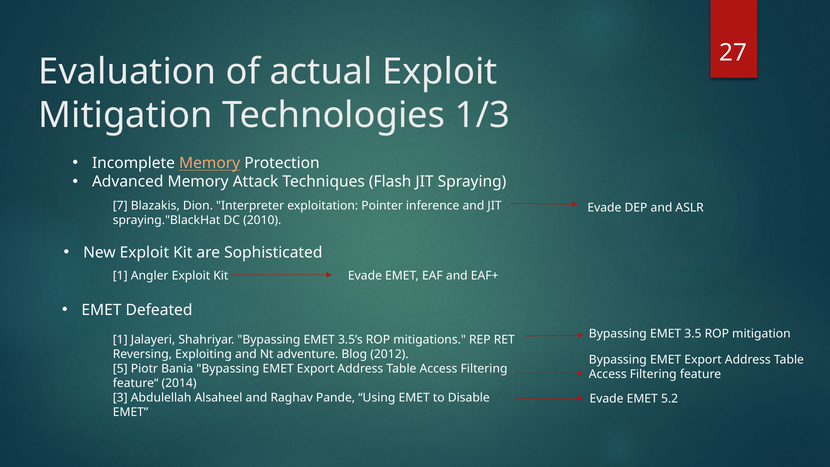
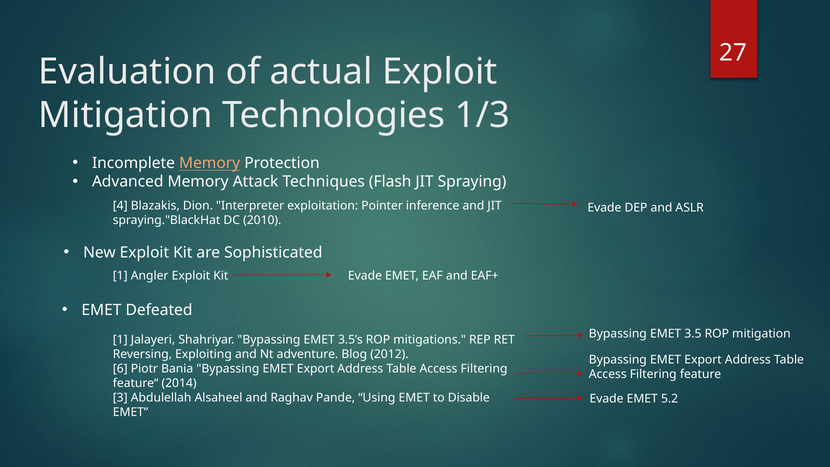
7: 7 -> 4 (120, 206)
5: 5 -> 6 (120, 369)
